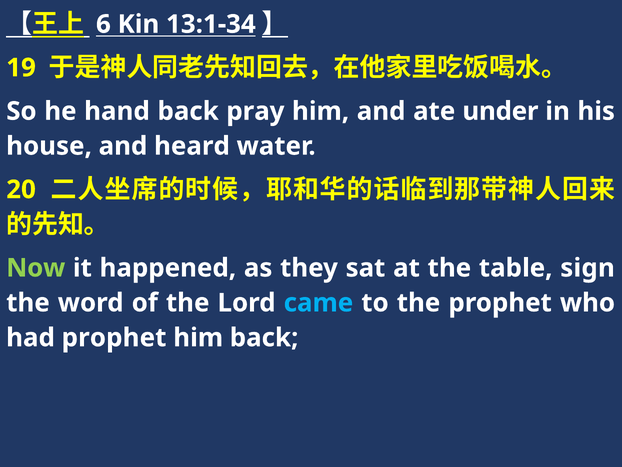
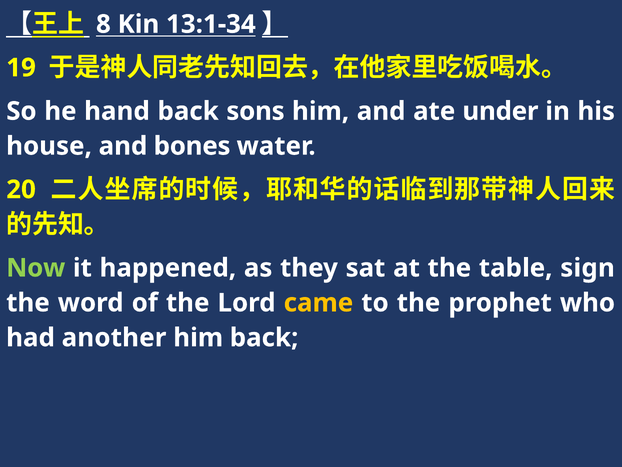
6: 6 -> 8 (103, 24)
pray: pray -> sons (255, 111)
heard: heard -> bones (192, 146)
came colour: light blue -> yellow (318, 303)
had prophet: prophet -> another (114, 337)
